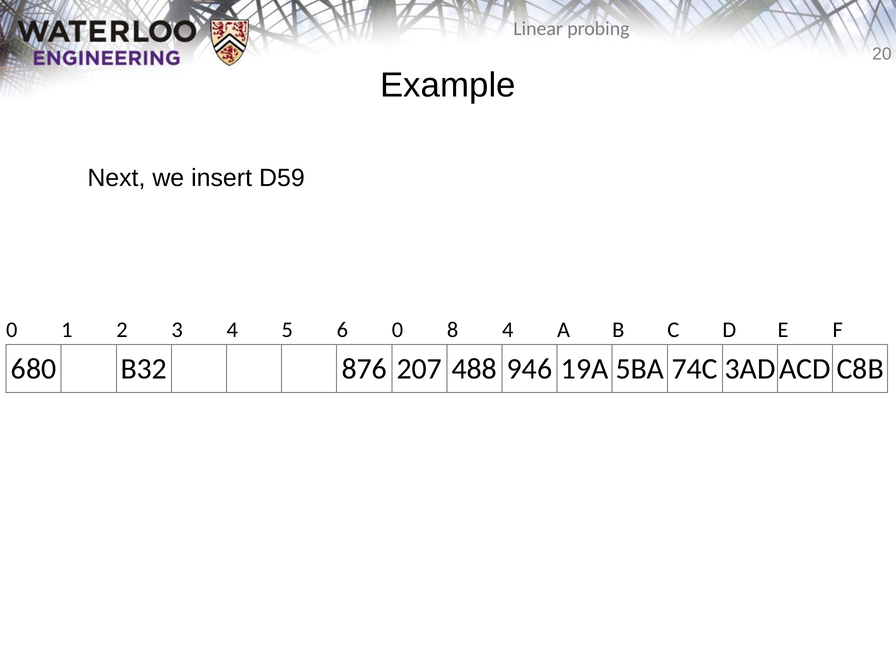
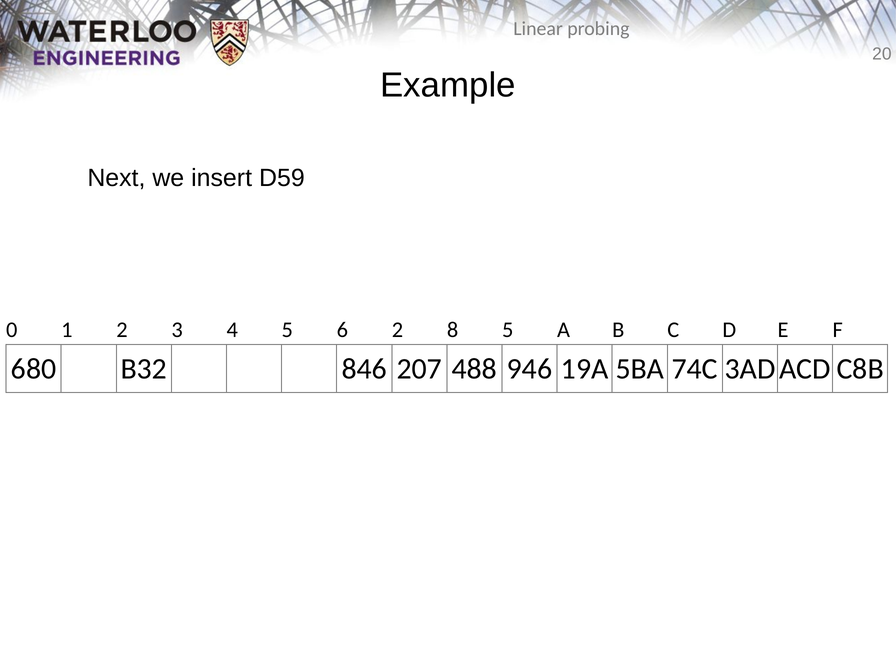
6 0: 0 -> 2 (397, 330)
8 4: 4 -> 5 (508, 330)
876: 876 -> 846 (364, 369)
